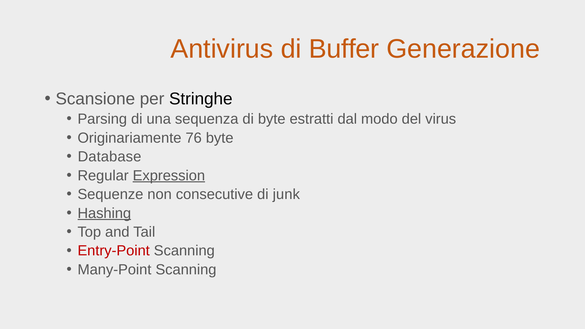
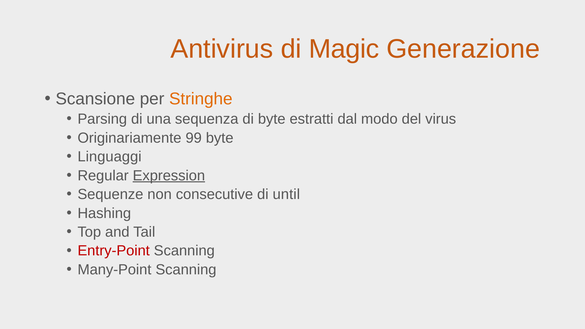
Buffer: Buffer -> Magic (344, 49)
Stringhe colour: black -> orange (201, 99)
76: 76 -> 99 (194, 138)
Database: Database -> Linguaggi (110, 157)
junk: junk -> until (286, 194)
Hashing underline: present -> none (104, 213)
